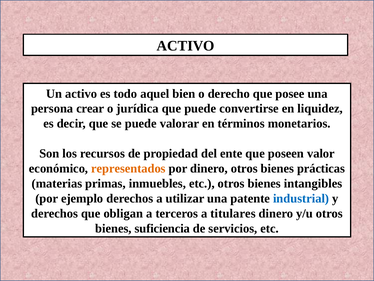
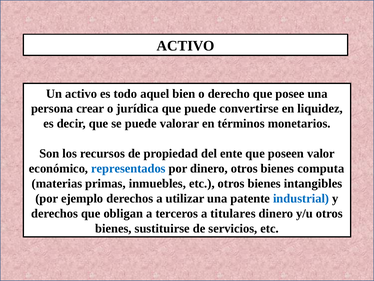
representados colour: orange -> blue (128, 168)
prácticas: prácticas -> computa (321, 168)
suficiencia: suficiencia -> sustituirse (162, 228)
